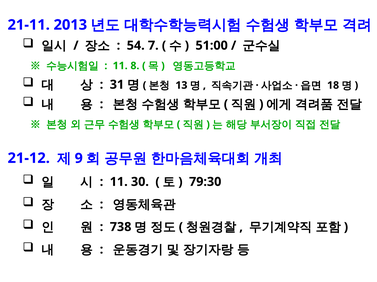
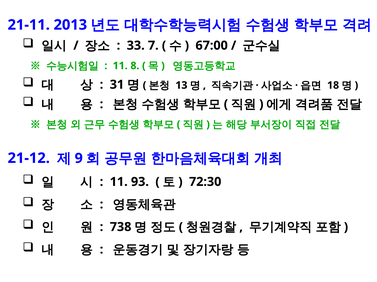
54: 54 -> 33 (136, 46)
51:00: 51:00 -> 67:00 (212, 46)
30: 30 -> 93 (140, 182)
79:30: 79:30 -> 72:30 (205, 182)
